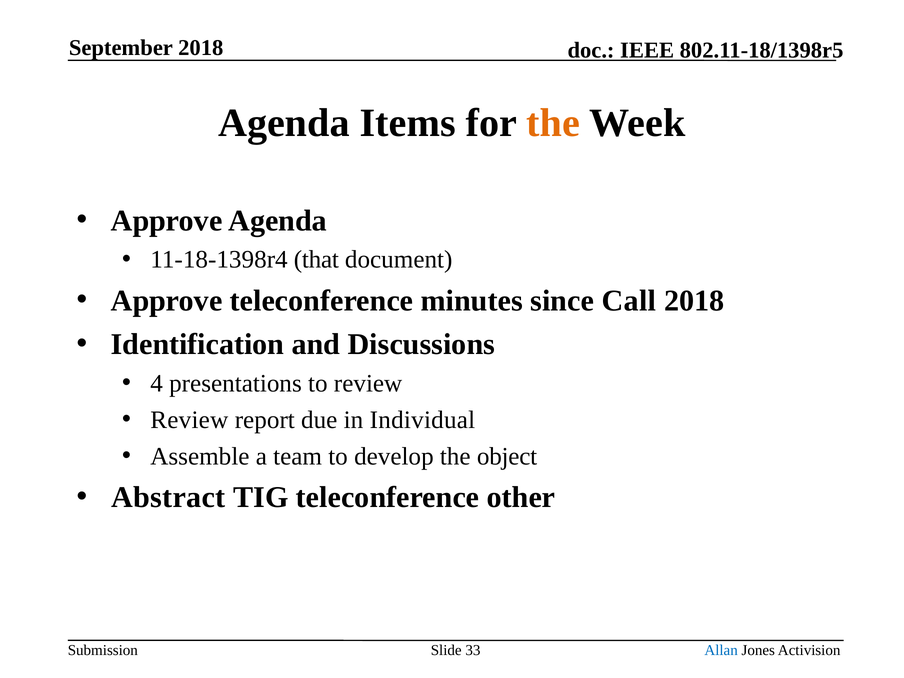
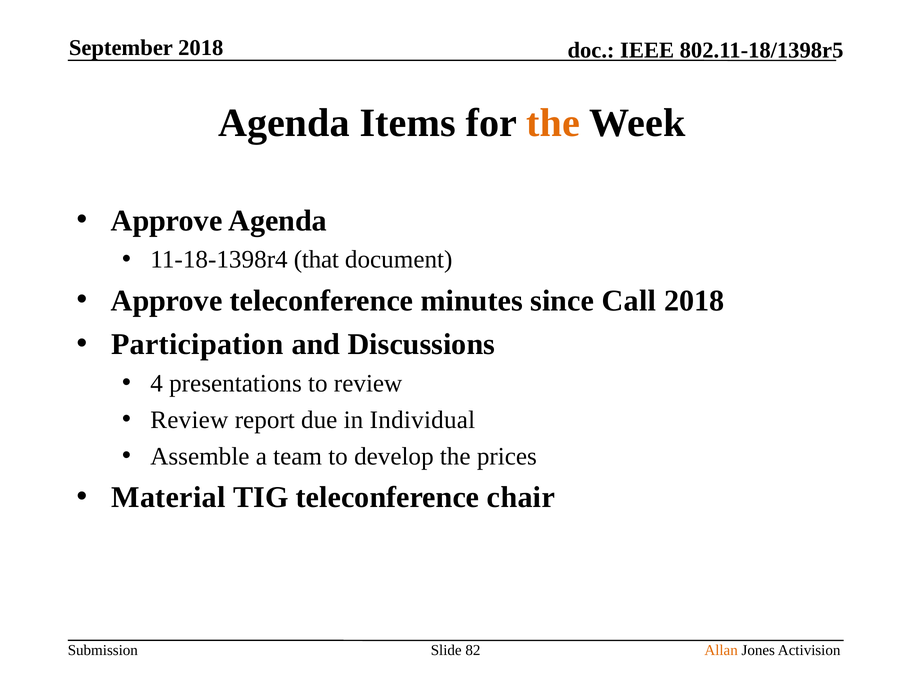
Identification: Identification -> Participation (197, 344)
object: object -> prices (507, 456)
Abstract: Abstract -> Material (168, 497)
other: other -> chair (521, 497)
33: 33 -> 82 (473, 650)
Allan colour: blue -> orange (721, 650)
